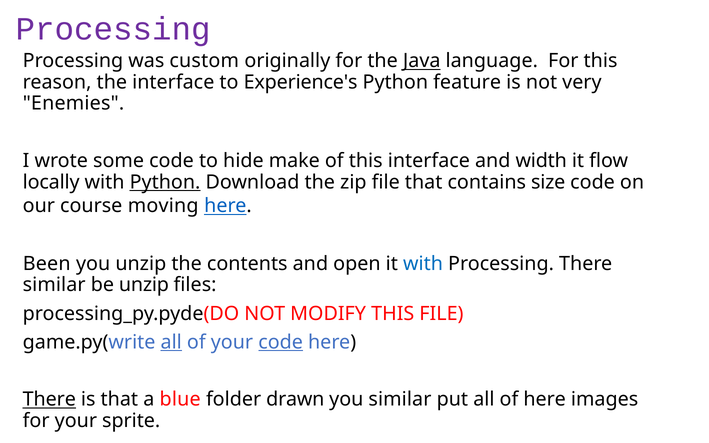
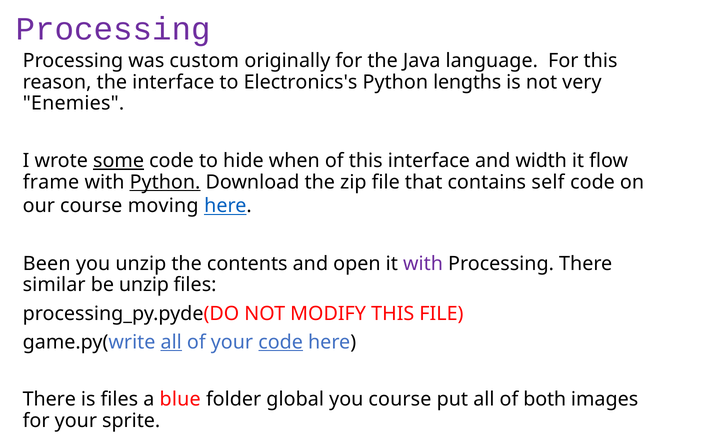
Java underline: present -> none (422, 61)
Experience's: Experience's -> Electronics's (301, 82)
feature: feature -> lengths (467, 82)
some underline: none -> present (119, 161)
make: make -> when (294, 161)
locally: locally -> frame (51, 182)
size: size -> self (548, 182)
with colour: blue -> purple (423, 264)
There underline: present -> none (49, 400)
is that: that -> files (119, 400)
drawn: drawn -> global (295, 400)
you similar: similar -> course (400, 400)
of here: here -> both (545, 400)
